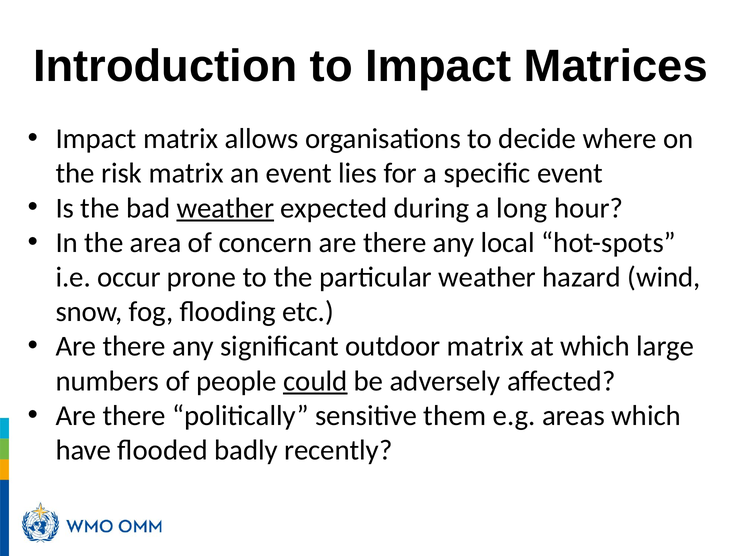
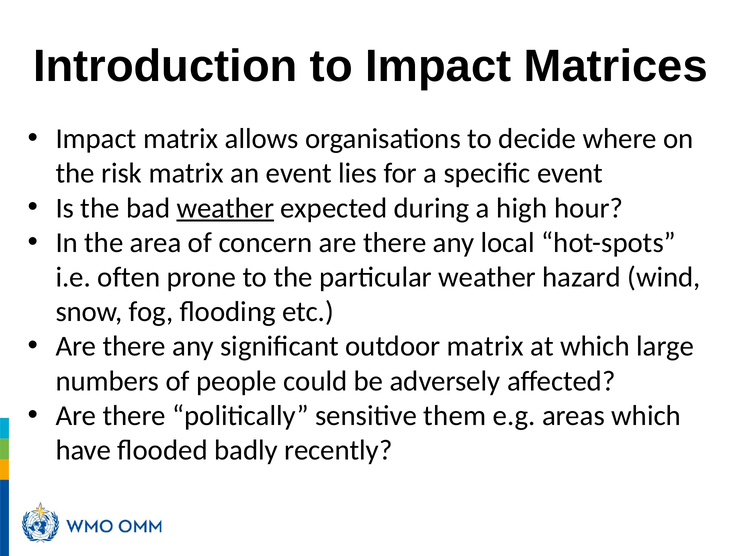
long: long -> high (522, 208)
occur: occur -> often (129, 277)
could underline: present -> none (315, 381)
